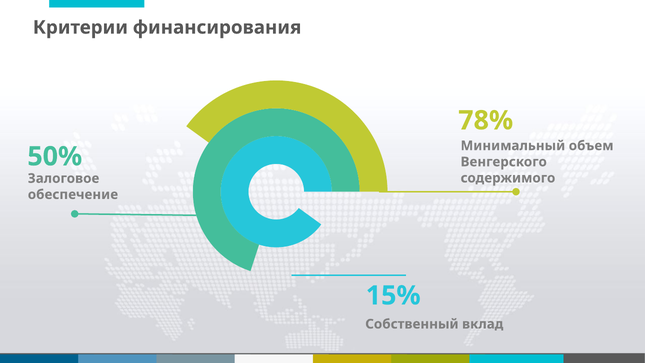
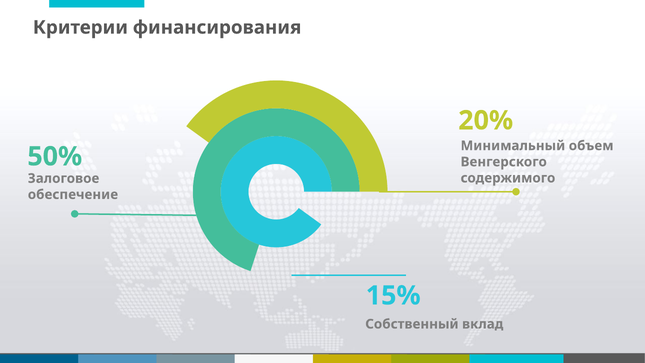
78%: 78% -> 20% (486, 120)
